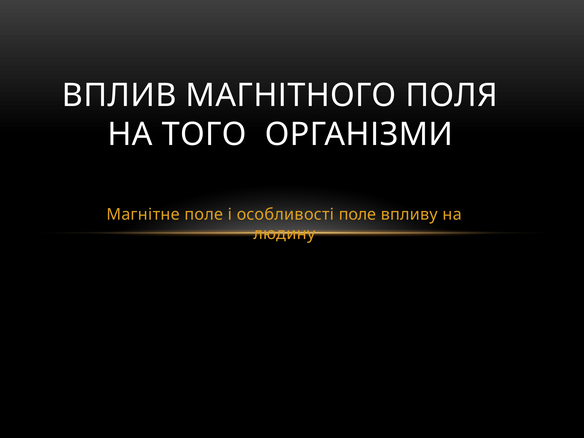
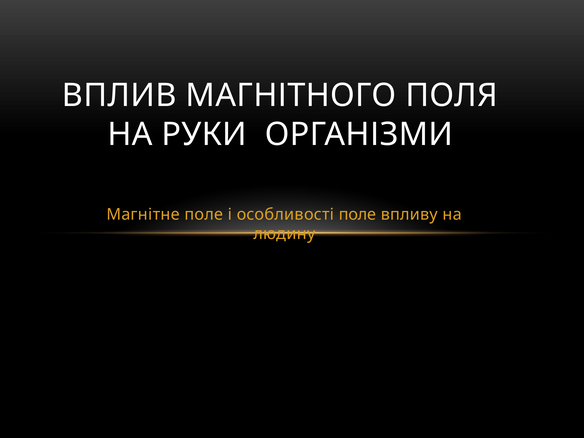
ТОГО: ТОГО -> РУКИ (204, 134)
